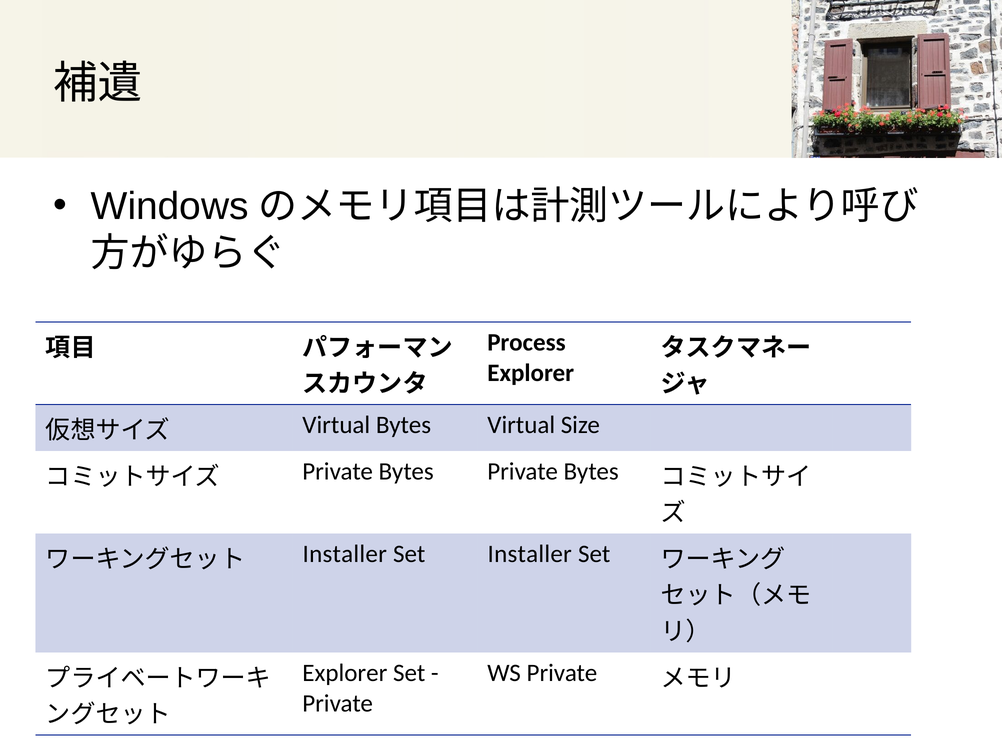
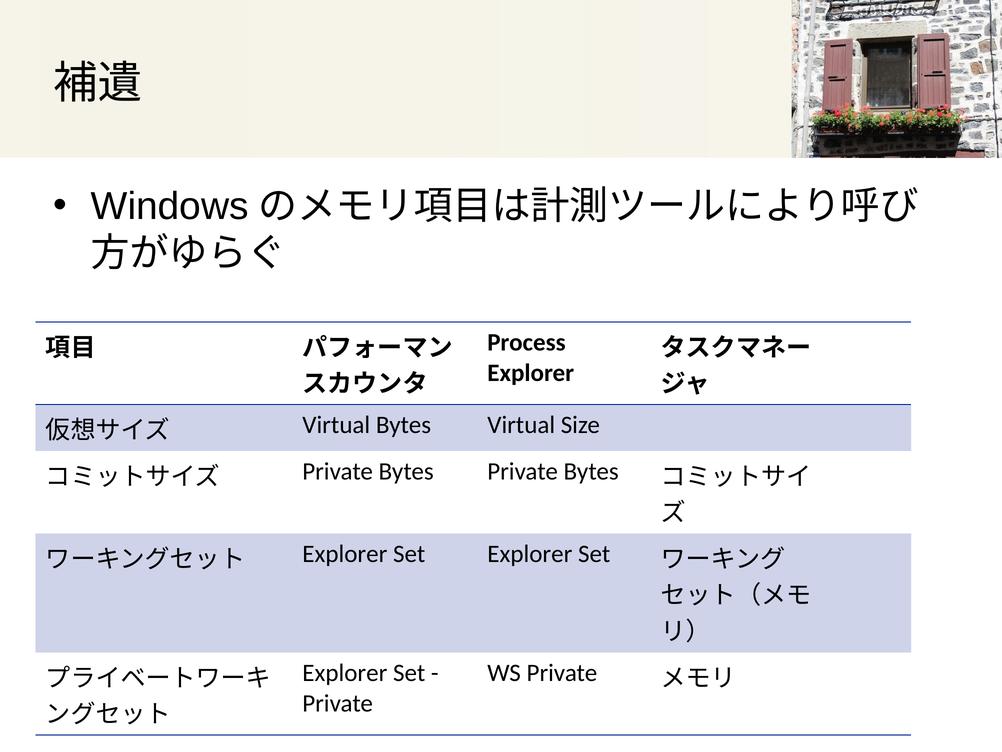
Installer: Installer -> Explorer (345, 554)
Set Installer: Installer -> Explorer (530, 554)
